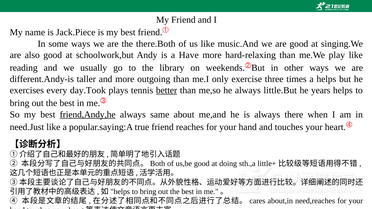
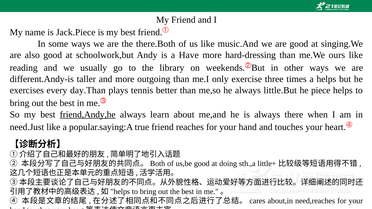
hard-relaxing: hard-relaxing -> hard-dressing (251, 55)
play: play -> ours (337, 55)
day.Took: day.Took -> day.Than (88, 90)
better underline: present -> none (167, 90)
years: years -> piece (321, 90)
same: same -> learn (160, 115)
